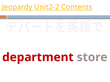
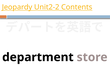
department colour: red -> black (38, 58)
